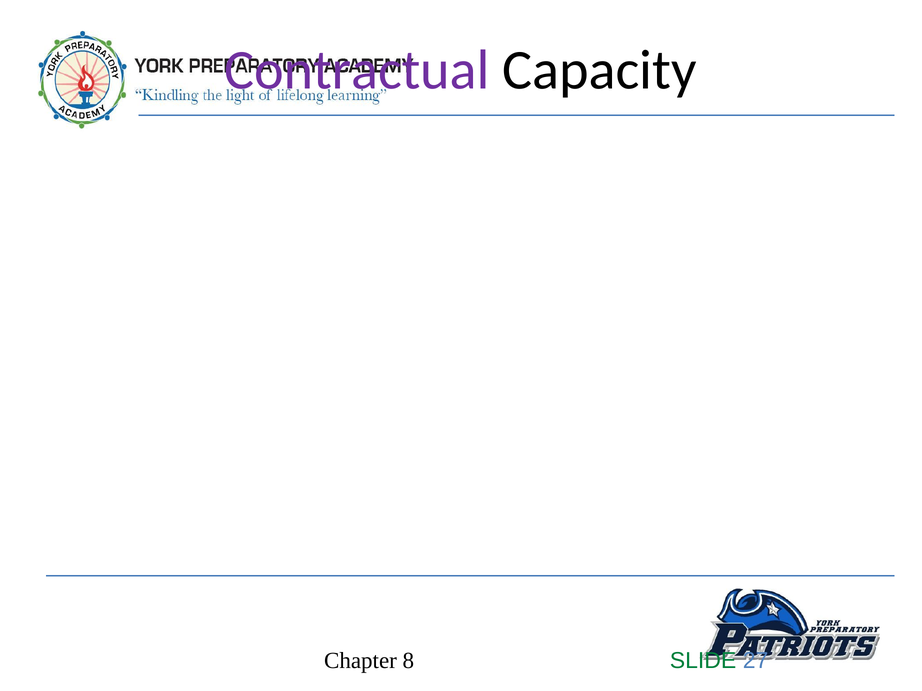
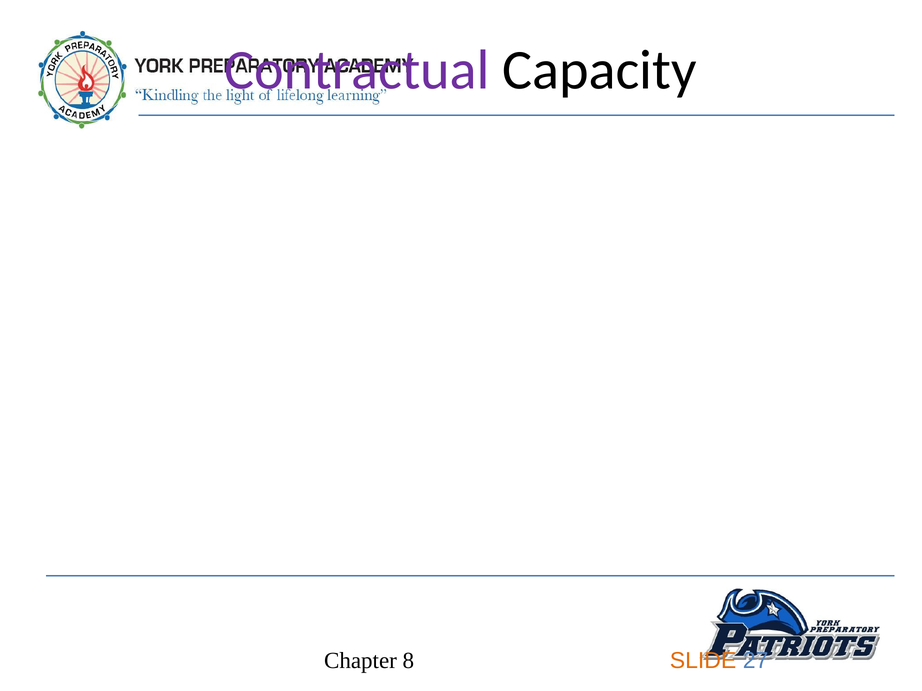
SLIDE colour: green -> orange (703, 661)
